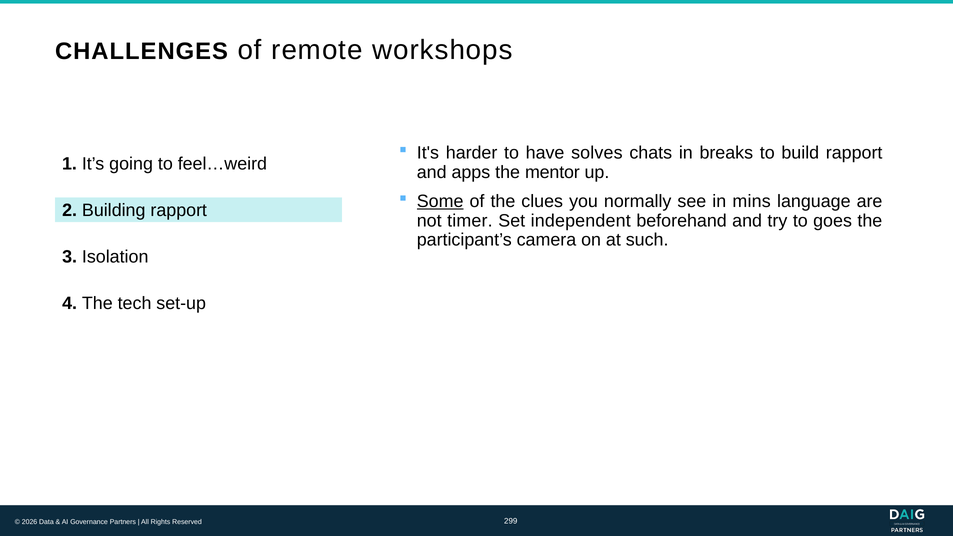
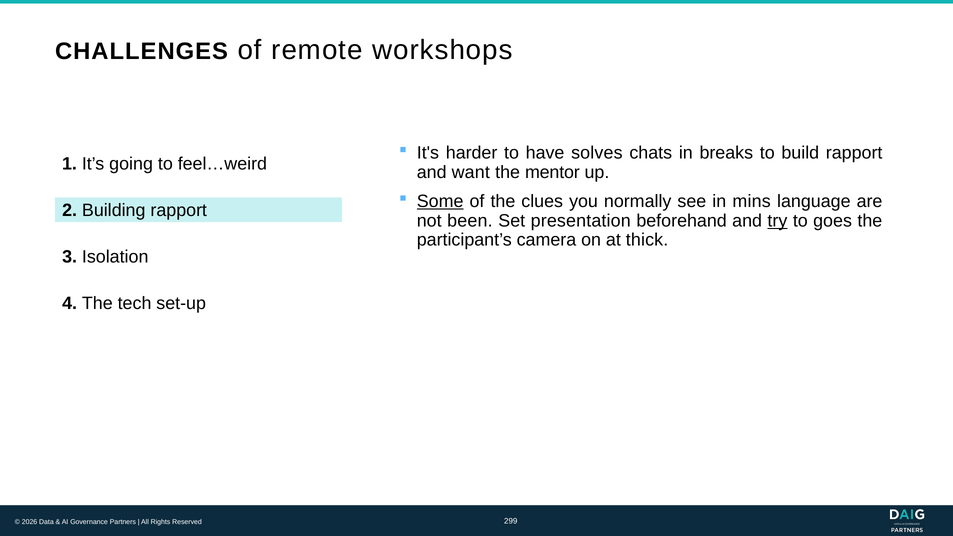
apps: apps -> want (471, 172)
timer: timer -> been (470, 221)
independent: independent -> presentation (581, 221)
try underline: none -> present (777, 221)
such: such -> thick (647, 240)
